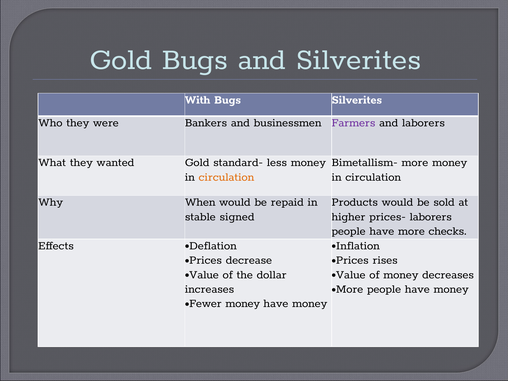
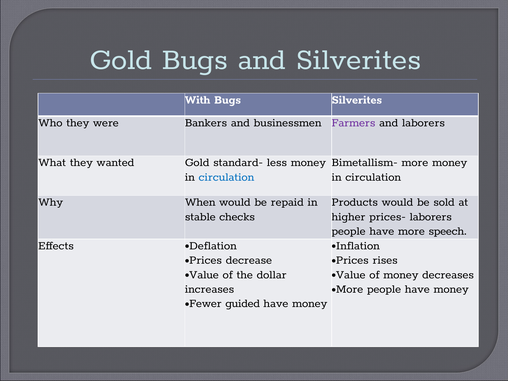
circulation colour: orange -> blue (226, 177)
signed: signed -> checks (237, 216)
checks: checks -> speech (448, 231)
Fewer money: money -> guided (243, 303)
